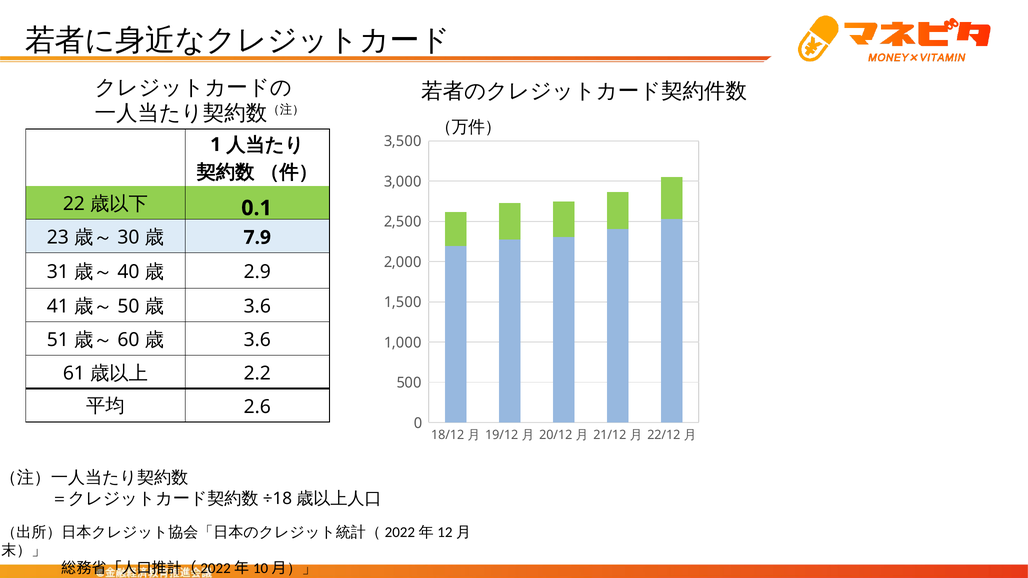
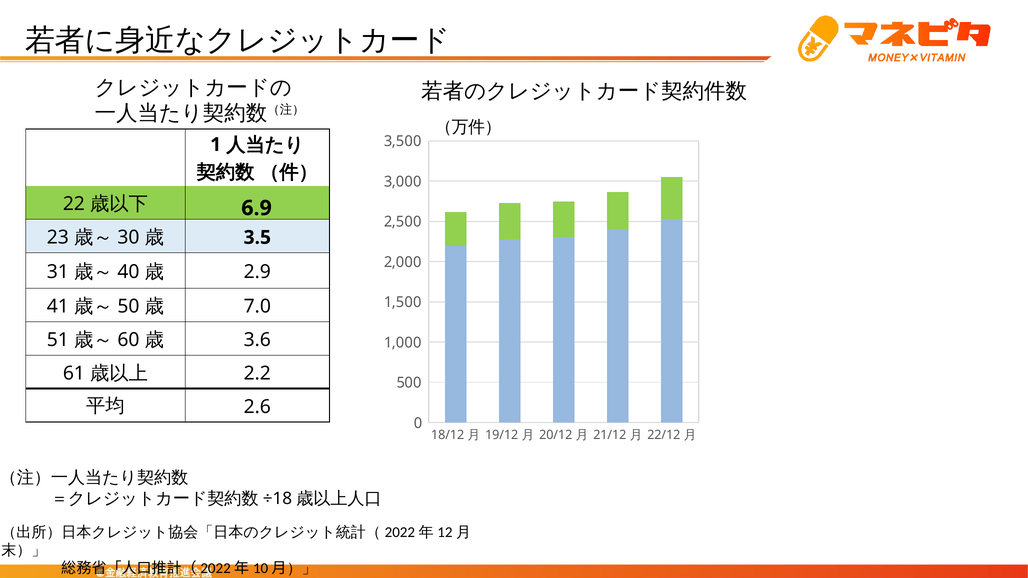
0.1: 0.1 -> 6.9 (257, 208)
7.9: 7.9 -> 3.5 (257, 238)
3.6: 3.6 -> 7.0 (257, 306)
